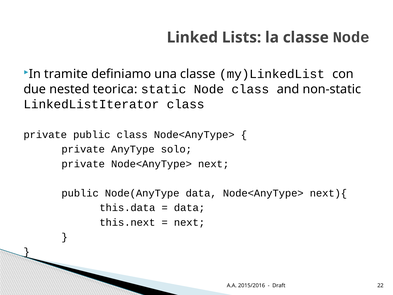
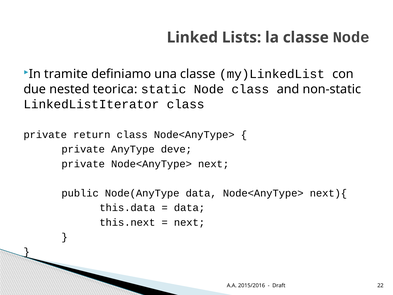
private public: public -> return (92, 135)
solo: solo -> deve (176, 149)
